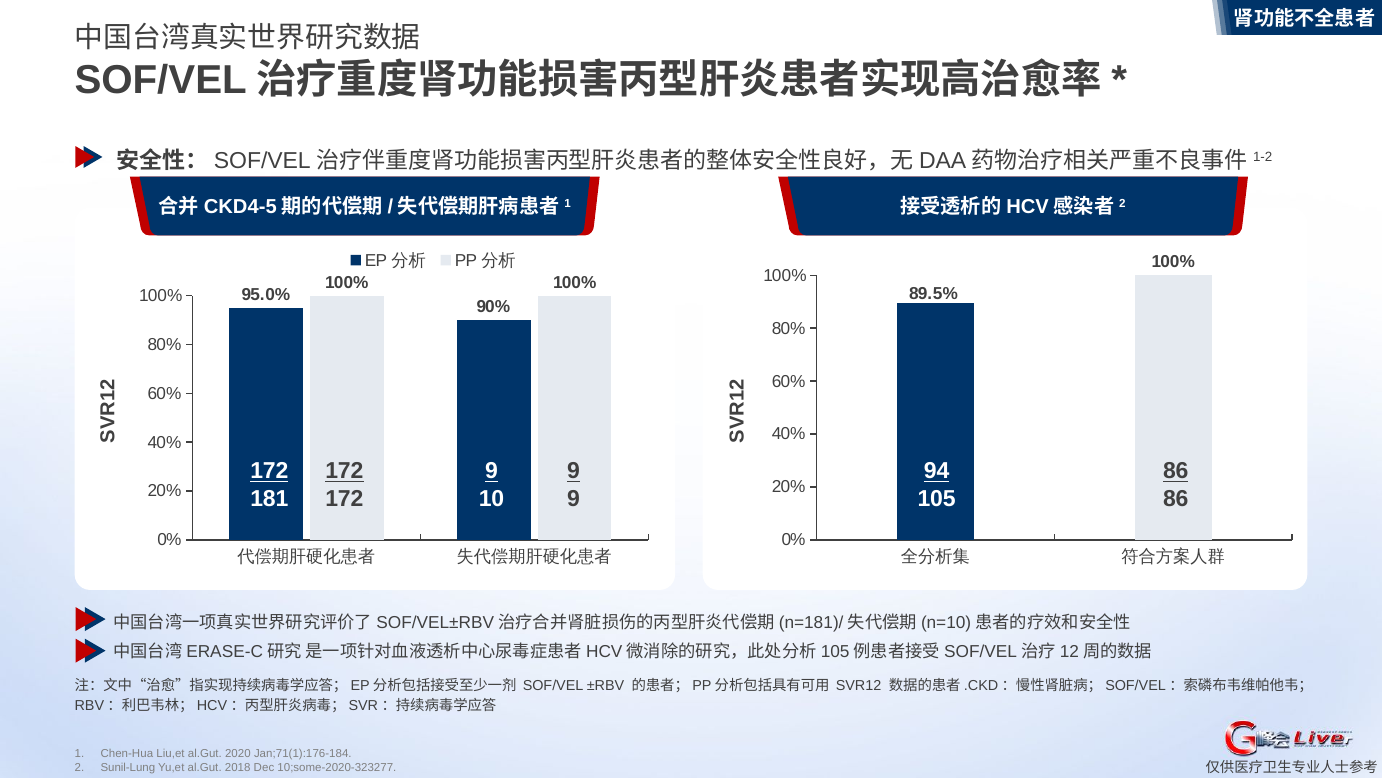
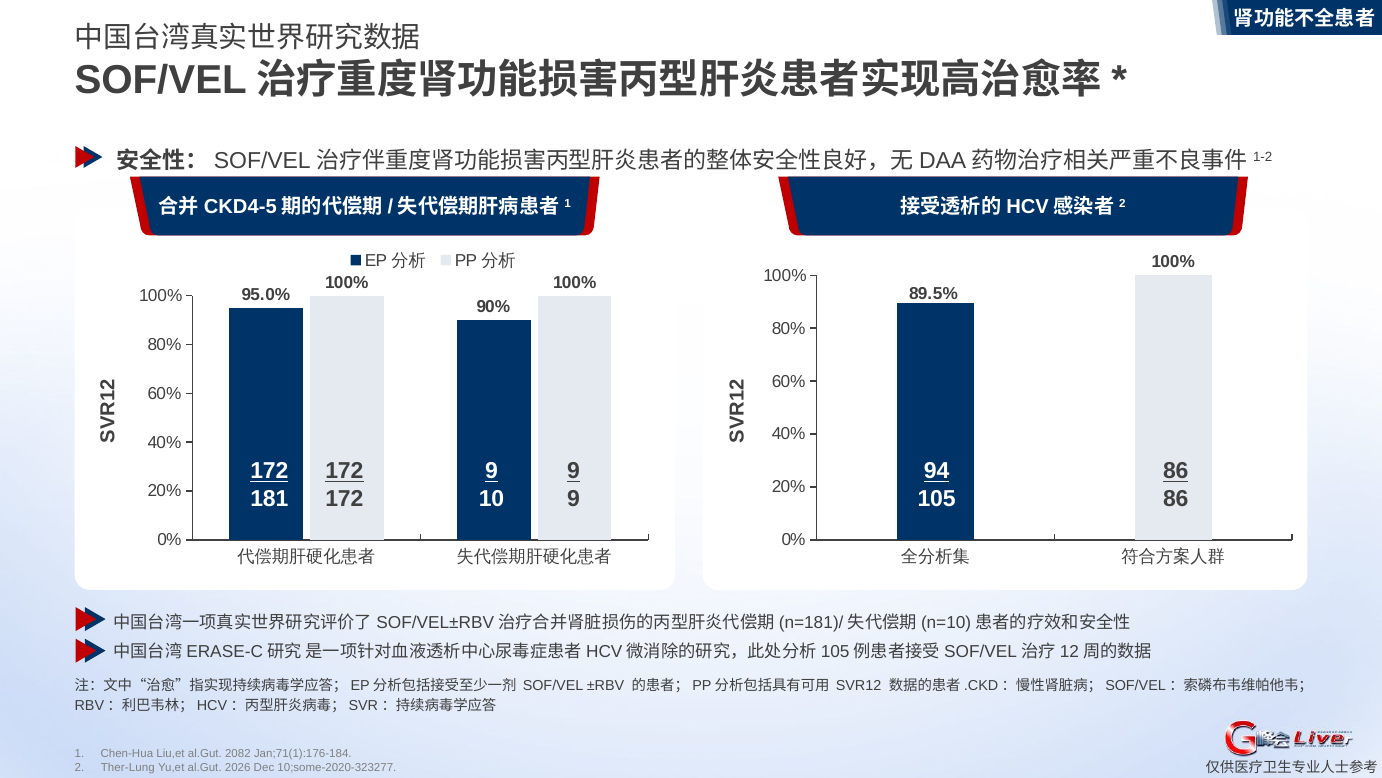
2020: 2020 -> 2082 (238, 753)
Sunil-Lung: Sunil-Lung -> Ther-Lung (128, 767)
2018: 2018 -> 2026 (238, 767)
